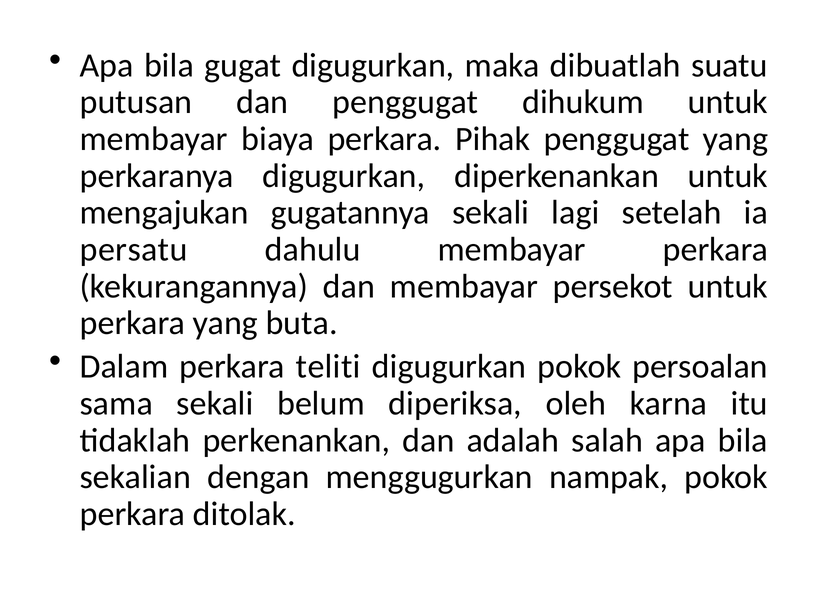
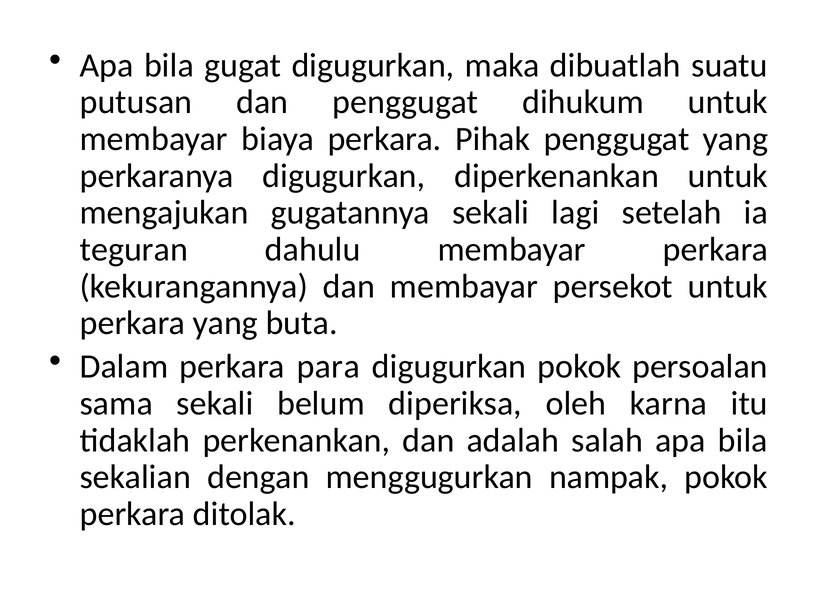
persatu: persatu -> teguran (134, 249)
teliti: teliti -> para (328, 366)
